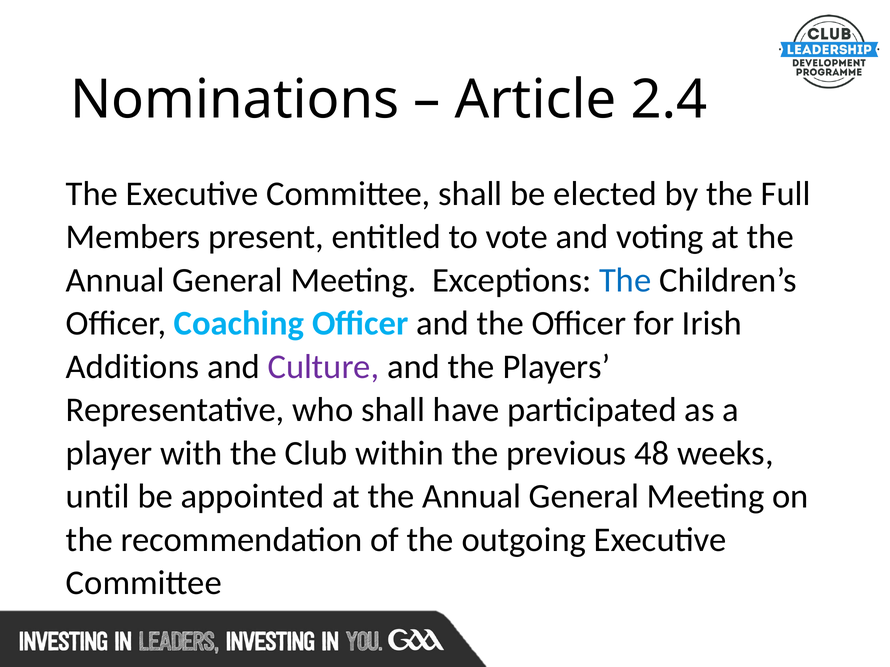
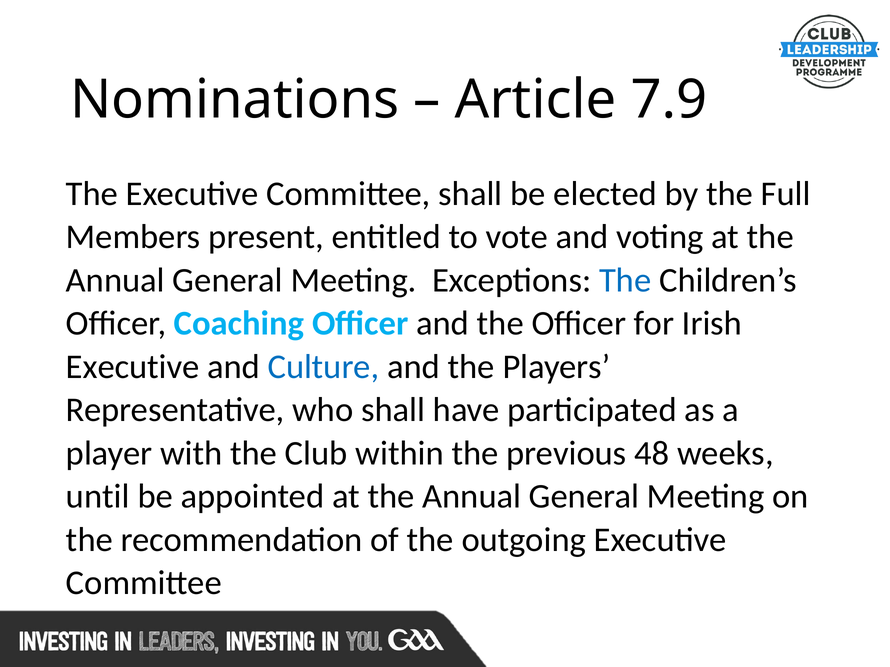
2.4: 2.4 -> 7.9 (669, 100)
Additions: Additions -> Executive (133, 367)
Culture colour: purple -> blue (323, 367)
